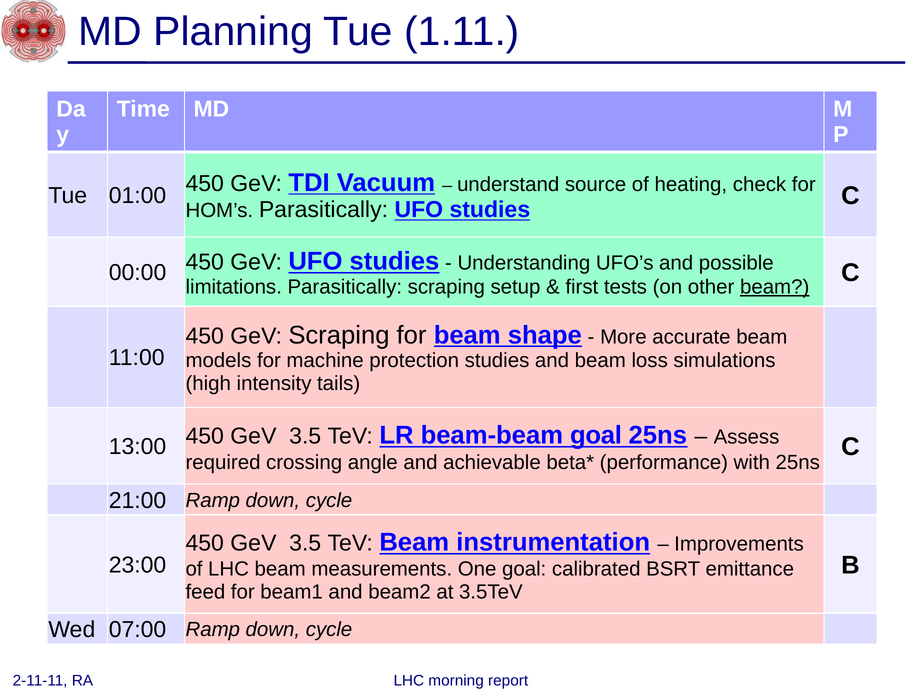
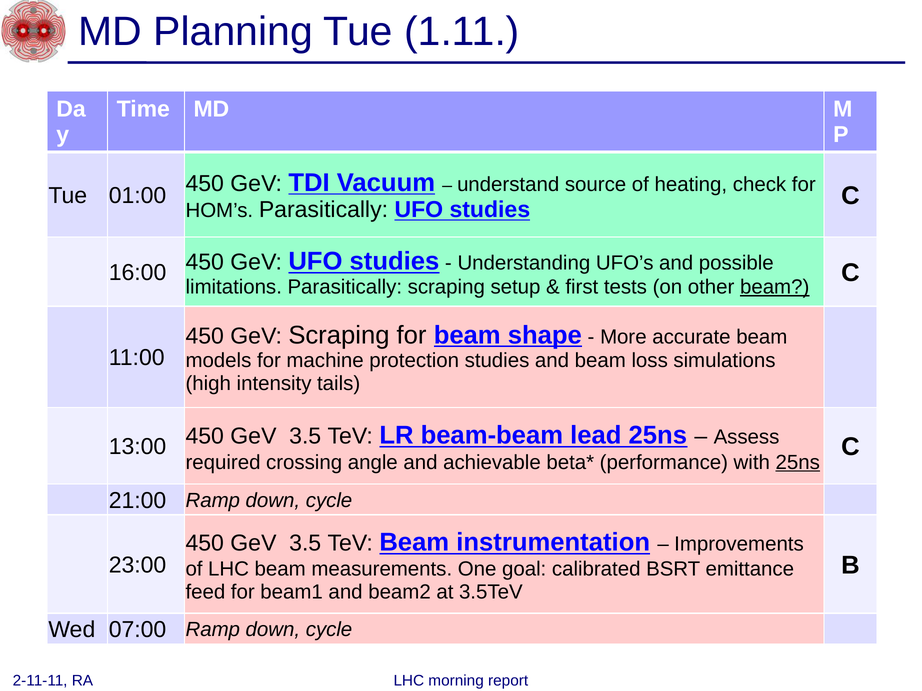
00:00: 00:00 -> 16:00 (138, 273)
beam-beam goal: goal -> lead (596, 436)
25ns underline: none -> present (798, 463)
